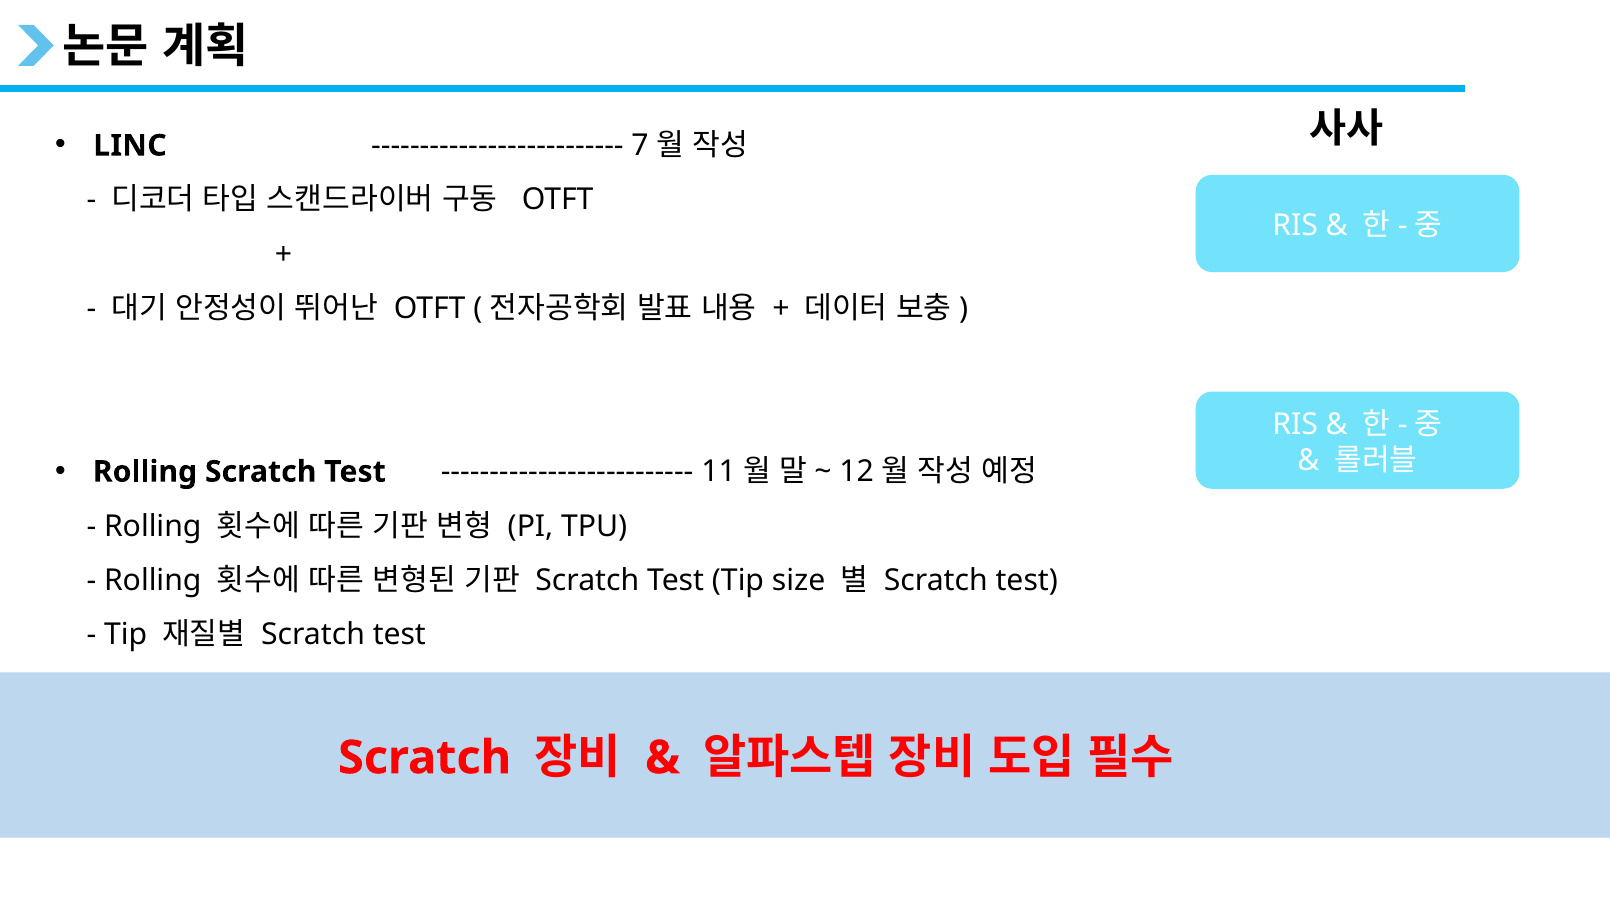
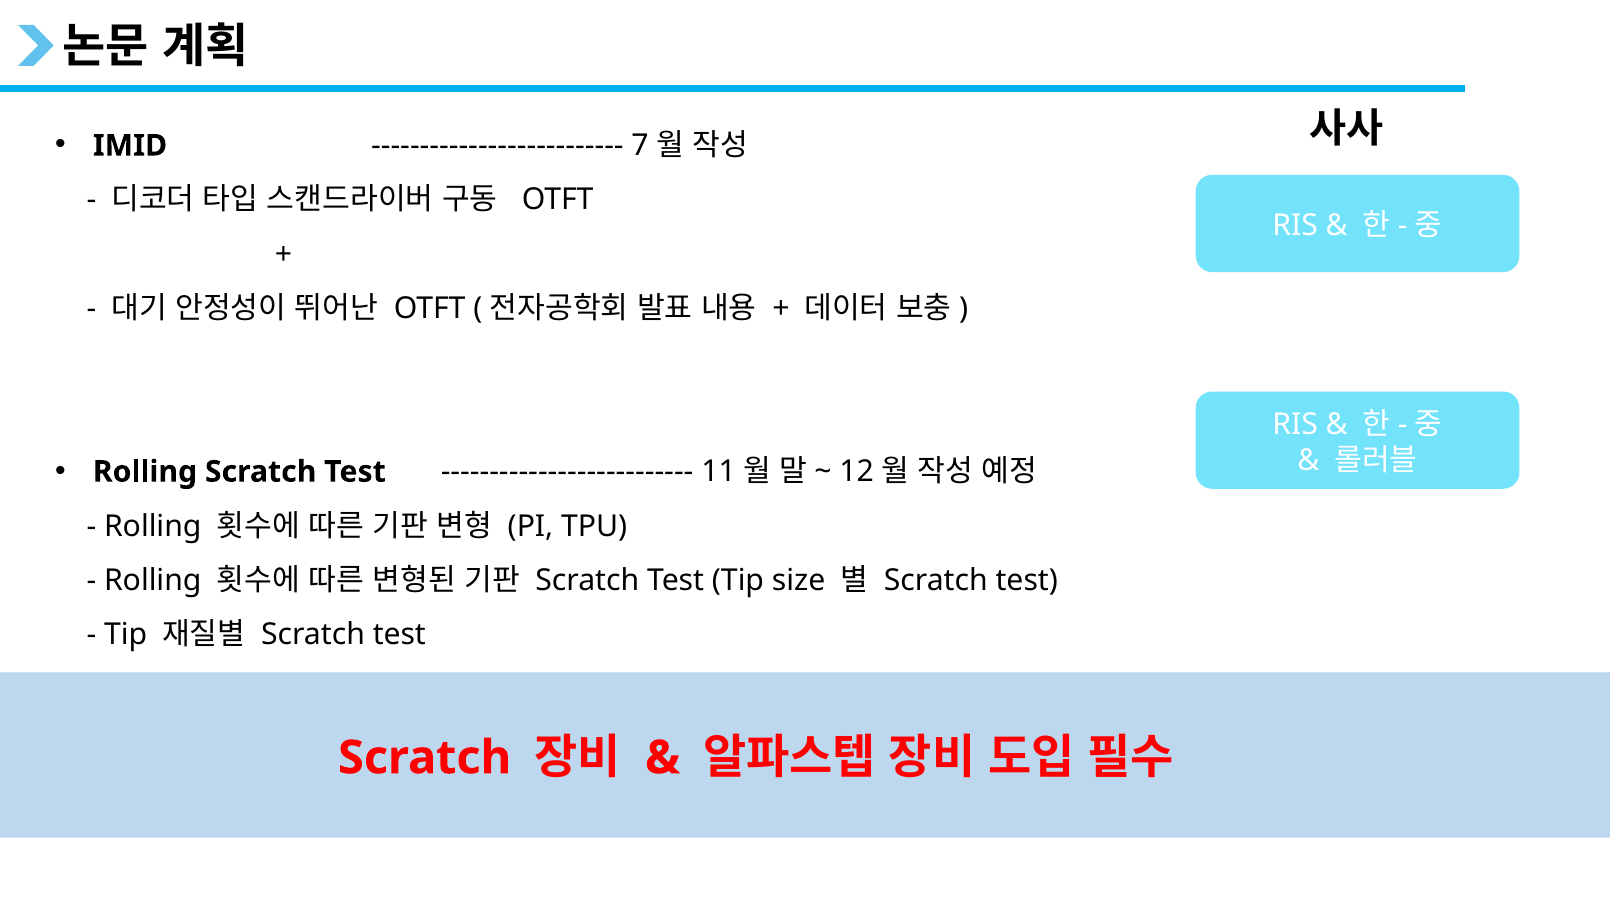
LINC: LINC -> IMID (130, 146)
